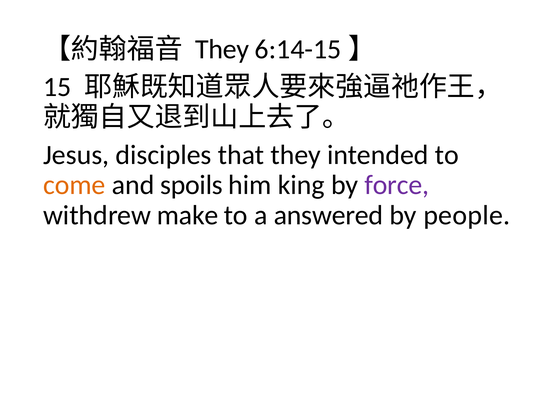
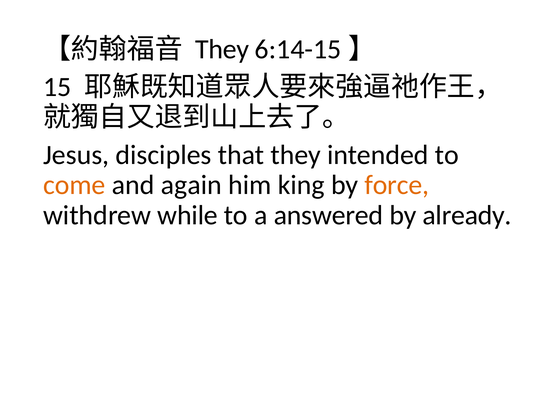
spoils: spoils -> again (191, 185)
force colour: purple -> orange (397, 185)
make: make -> while (188, 215)
people: people -> already (467, 215)
